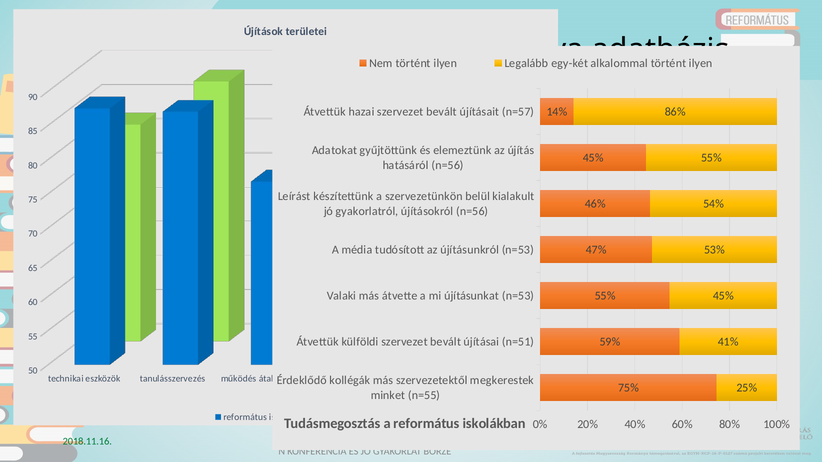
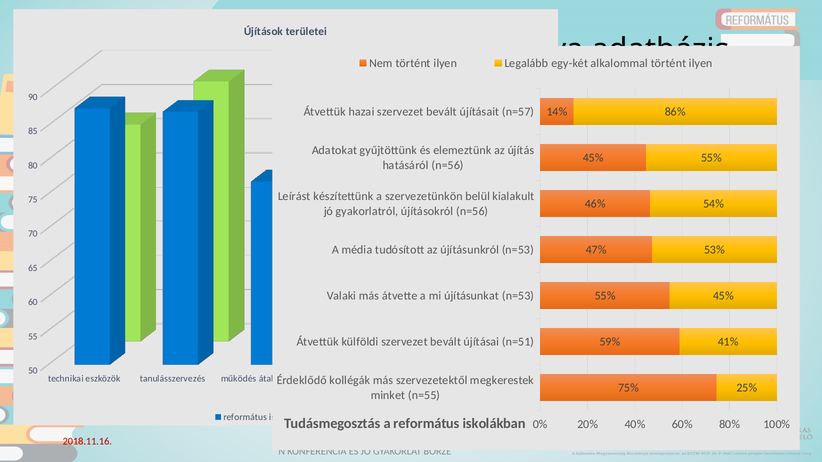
2018.11.16 colour: green -> red (87, 442)
